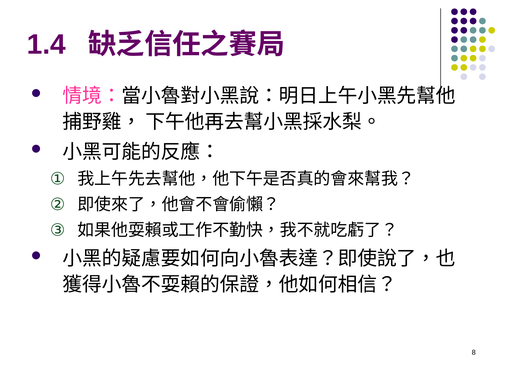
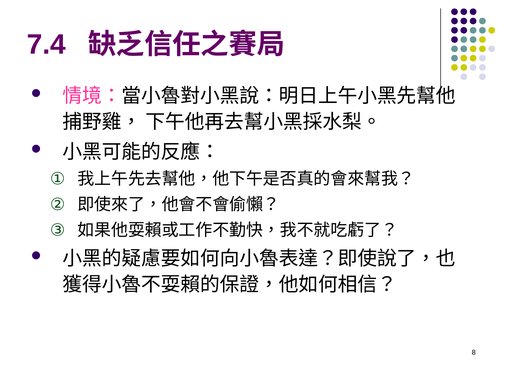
1.4: 1.4 -> 7.4 (46, 45)
